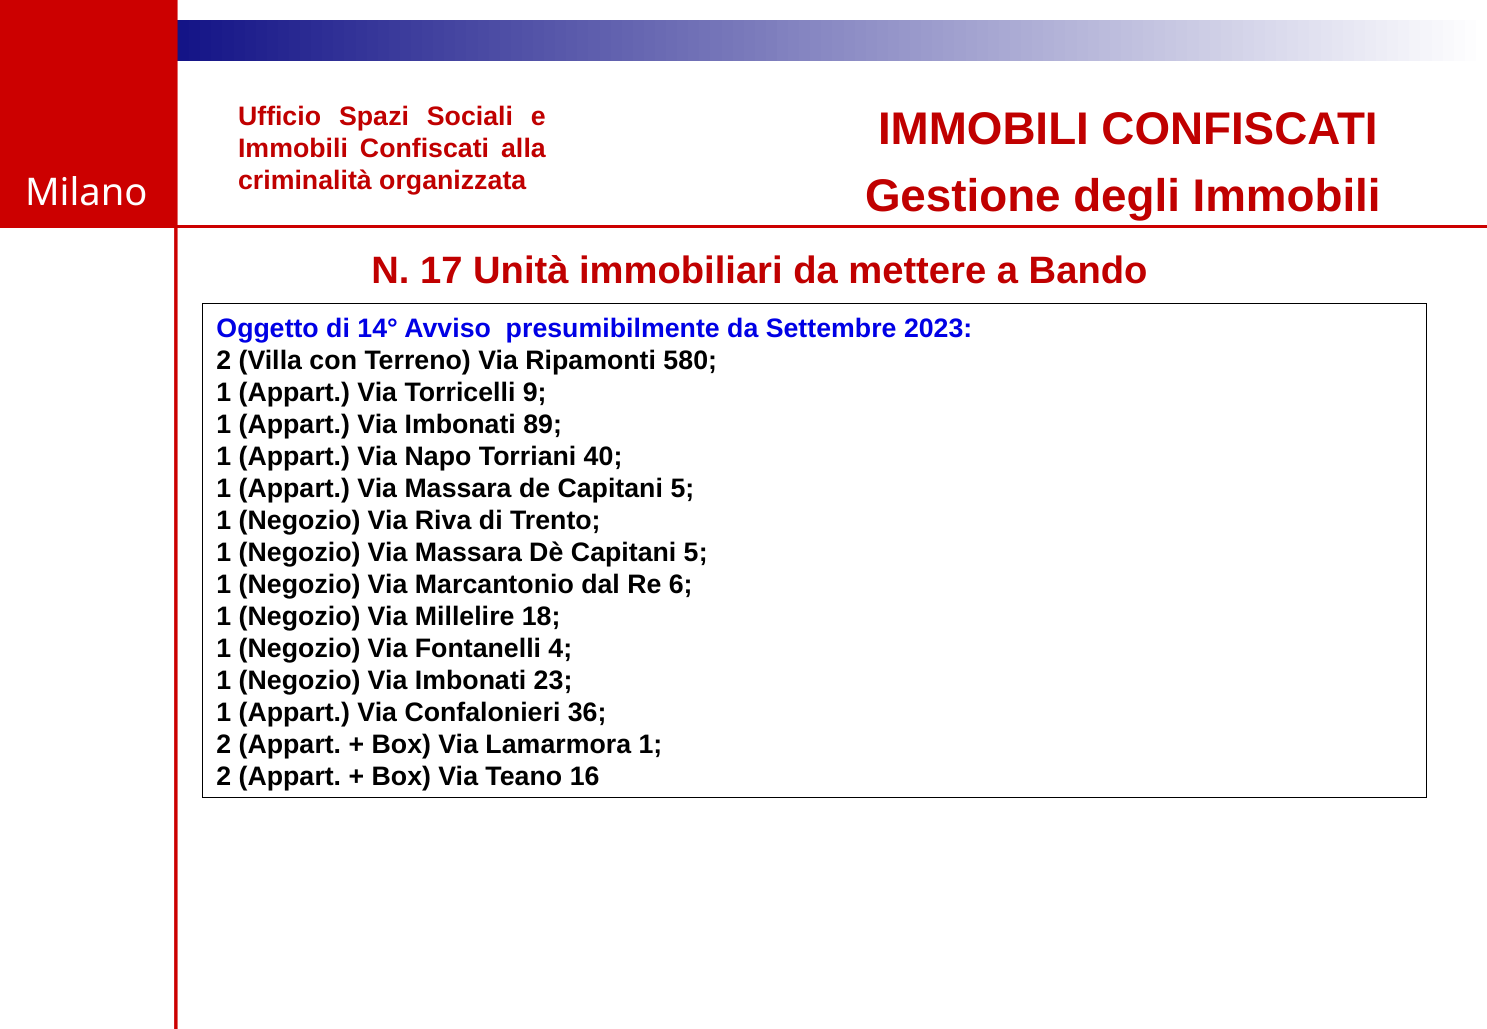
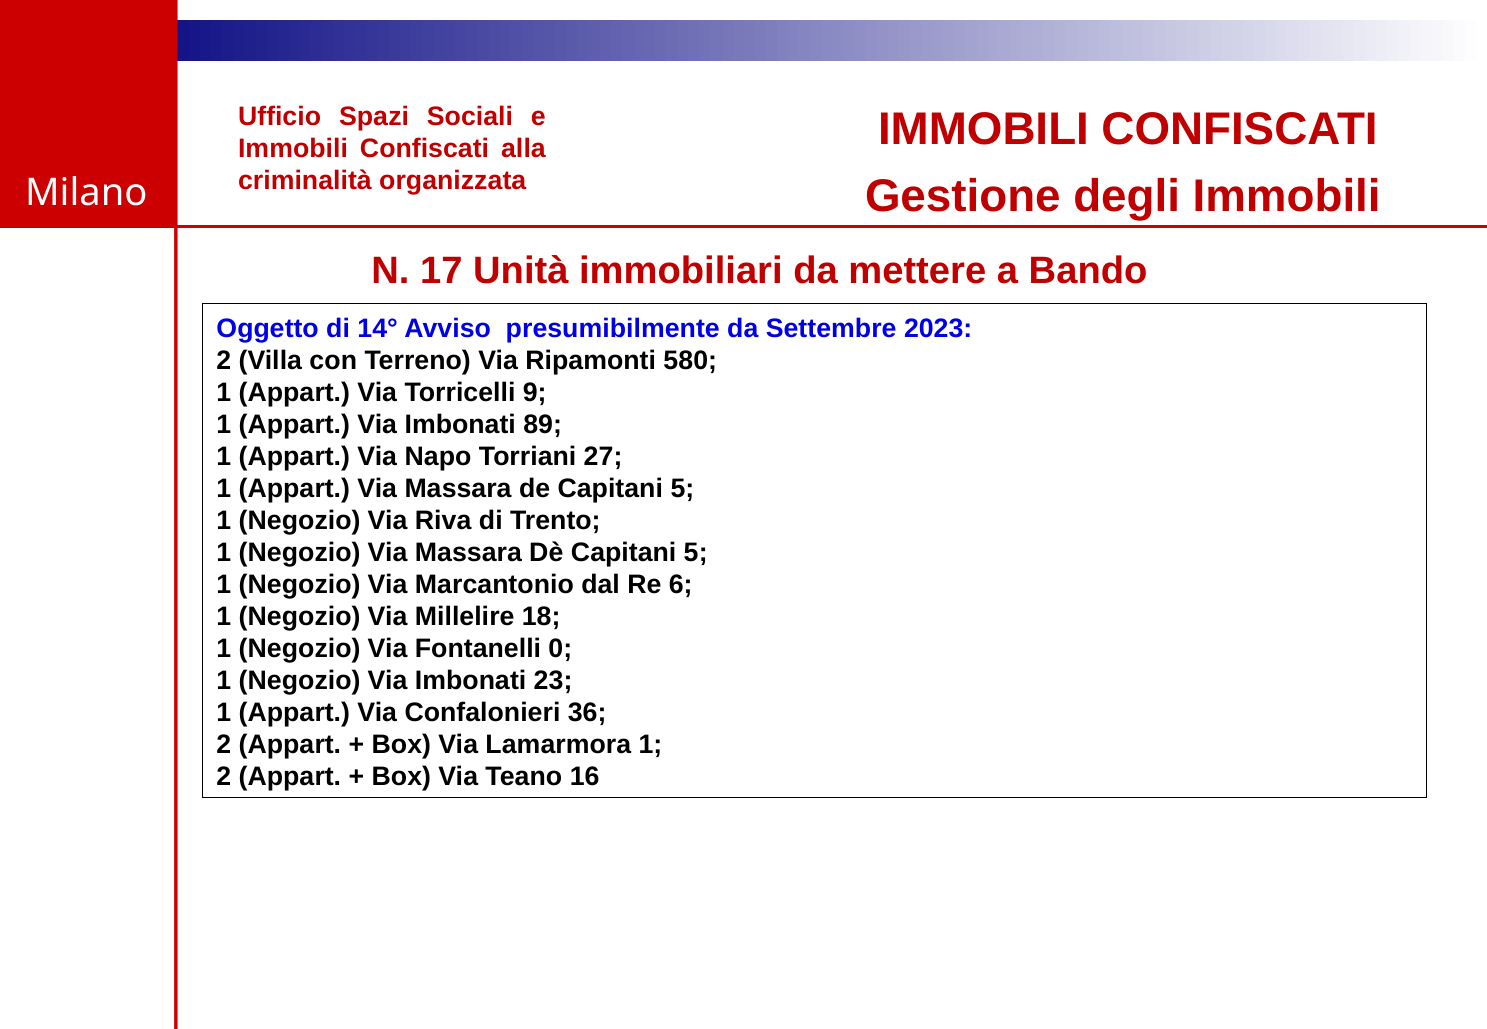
40: 40 -> 27 (603, 457)
4: 4 -> 0 (560, 649)
